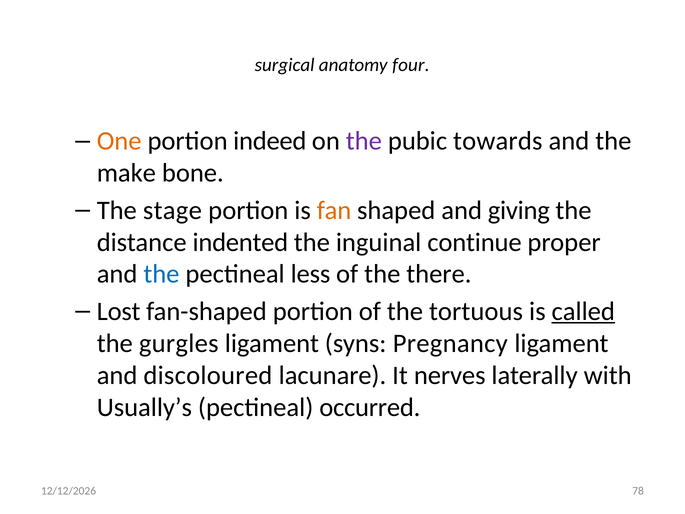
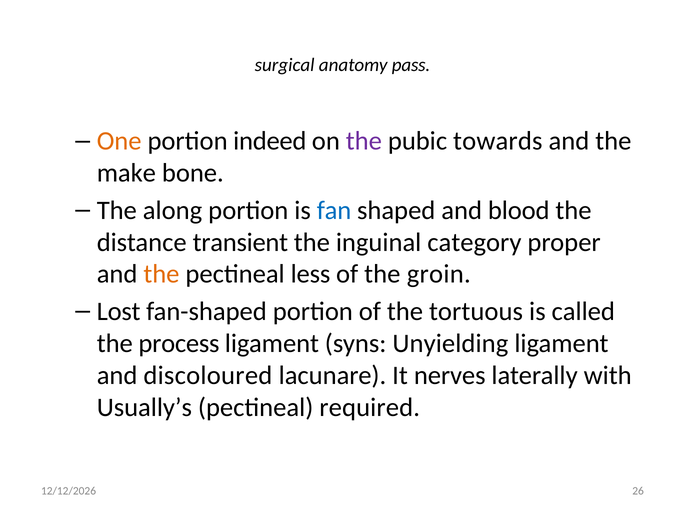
four: four -> pass (411, 65)
stage: stage -> along (173, 210)
fan colour: orange -> blue (334, 210)
giving: giving -> blood (519, 210)
indented: indented -> transient (240, 242)
continue: continue -> category (474, 242)
the colour: blue -> orange (161, 274)
there: there -> groin (439, 274)
called underline: present -> none (583, 311)
gurgles: gurgles -> process (179, 343)
Pregnancy: Pregnancy -> Unyielding (450, 343)
occurred: occurred -> required (370, 407)
78: 78 -> 26 (638, 491)
